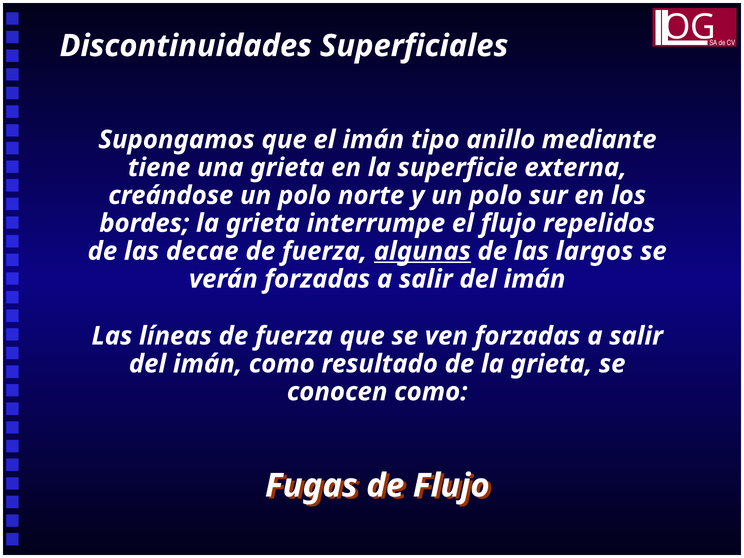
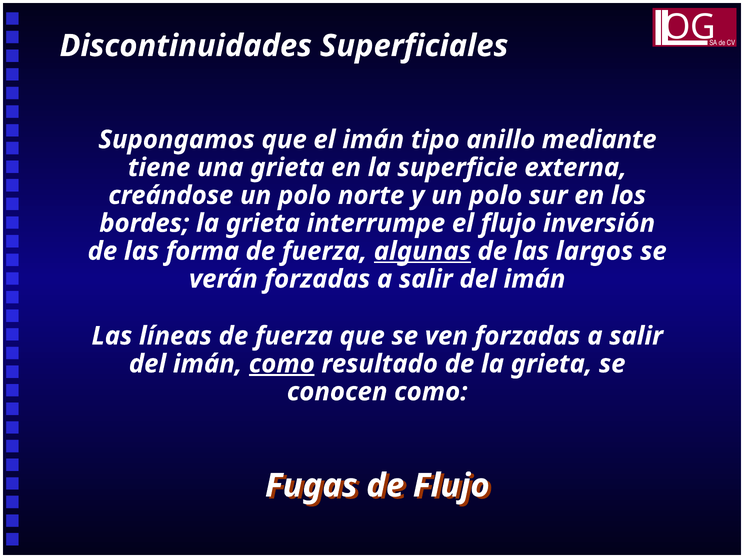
repelidos: repelidos -> inversión (599, 223)
decae: decae -> forma (202, 251)
como underline: none -> present (282, 364)
